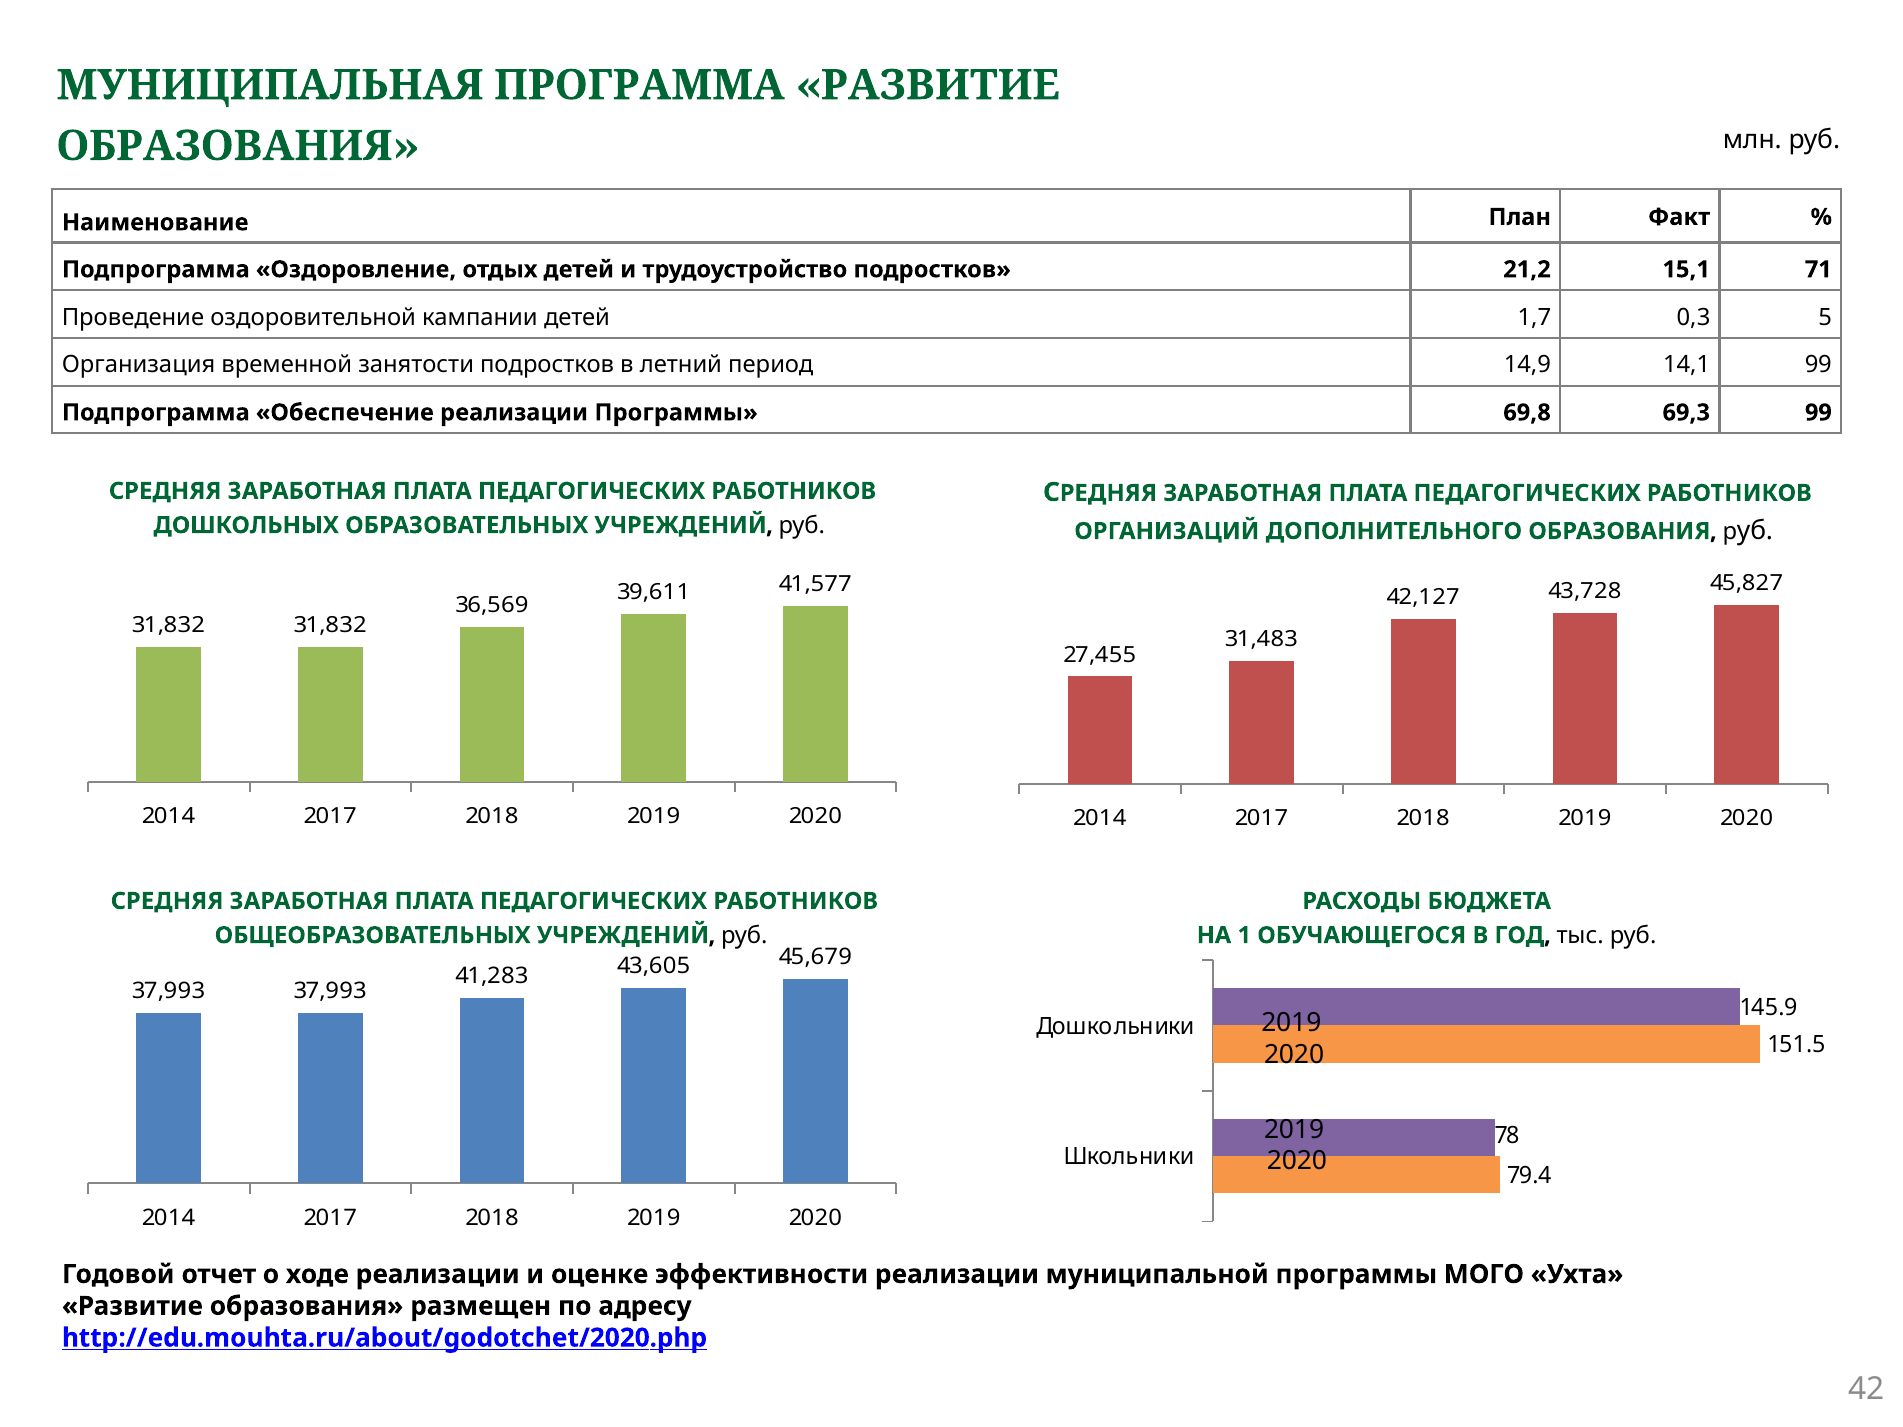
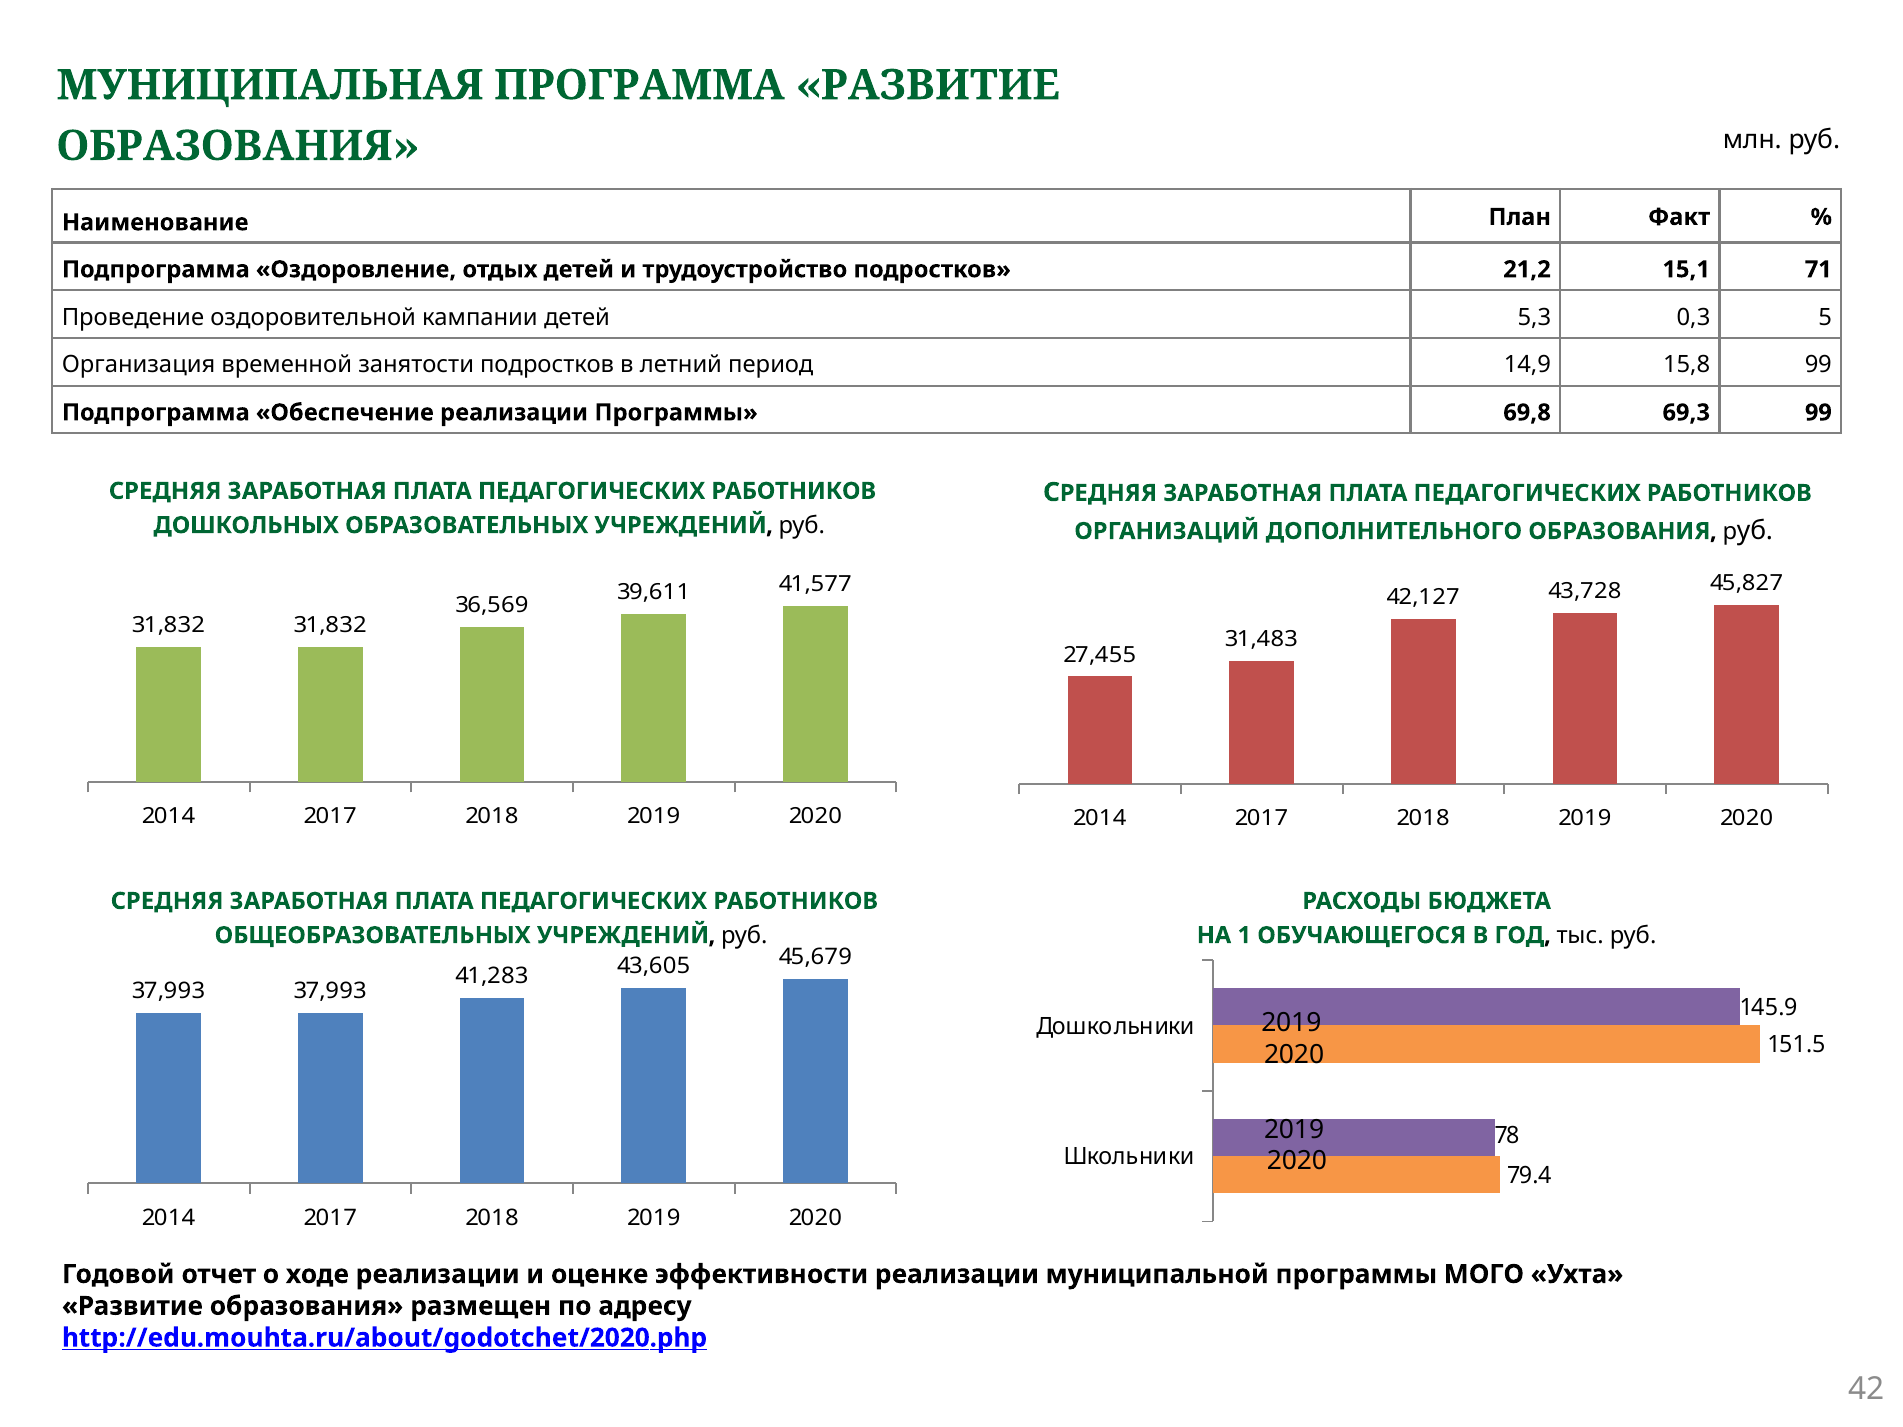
1,7: 1,7 -> 5,3 (1534, 317)
14,1: 14,1 -> 15,8 (1687, 365)
